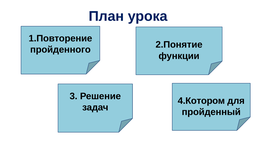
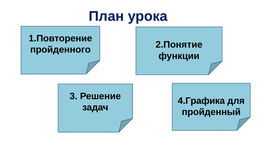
4.Котором: 4.Котором -> 4.Графика (201, 101)
